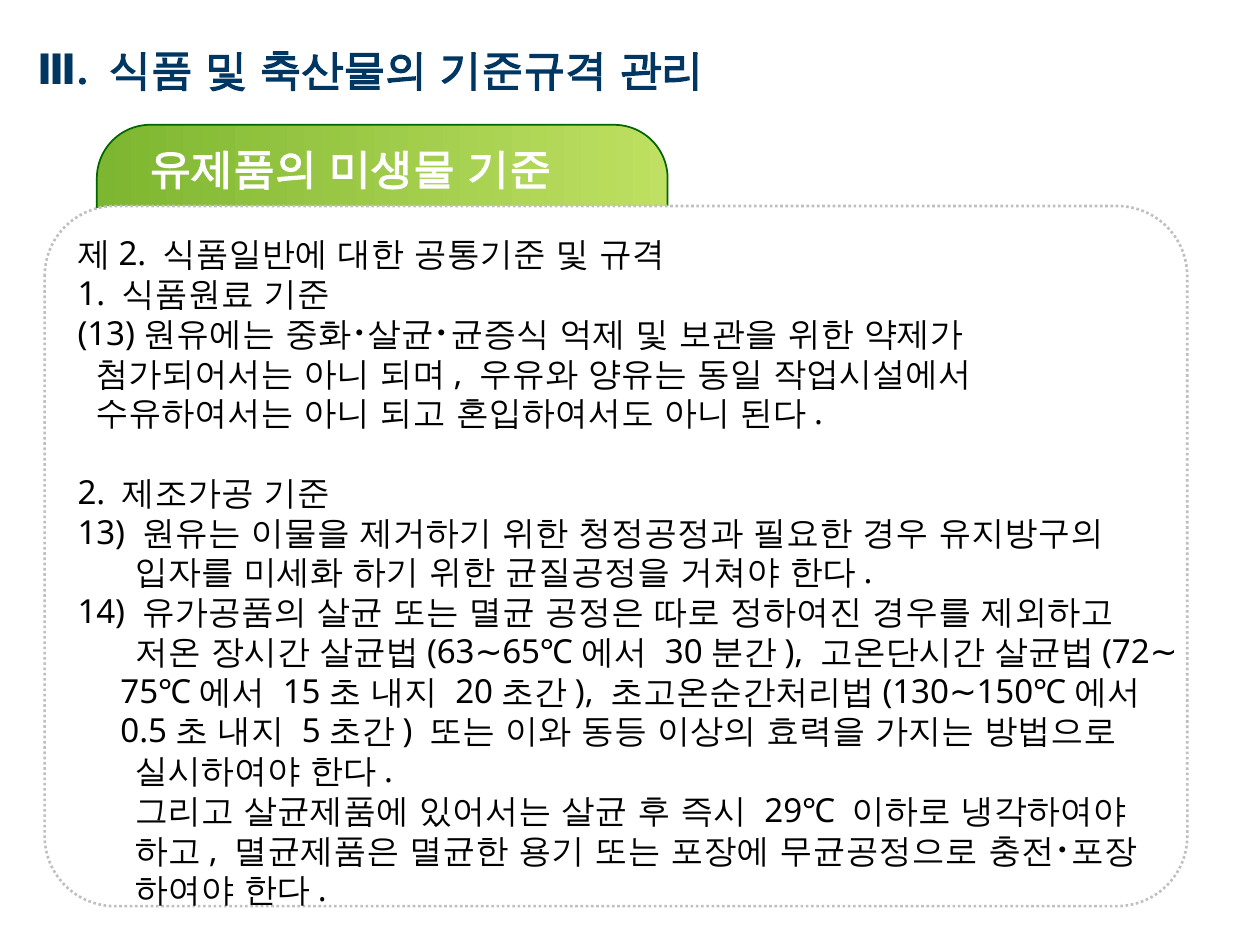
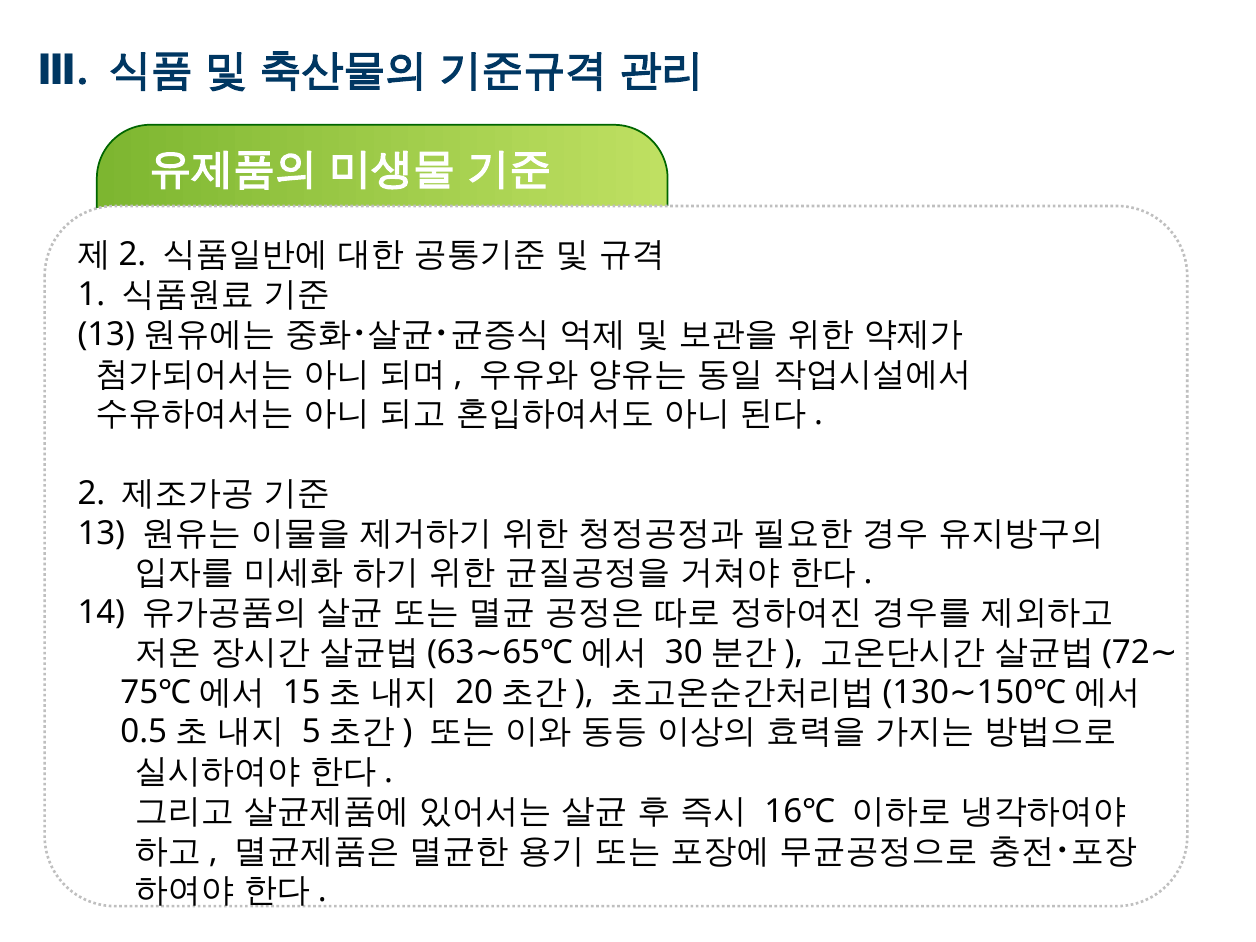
29℃: 29℃ -> 16℃ (800, 811)
